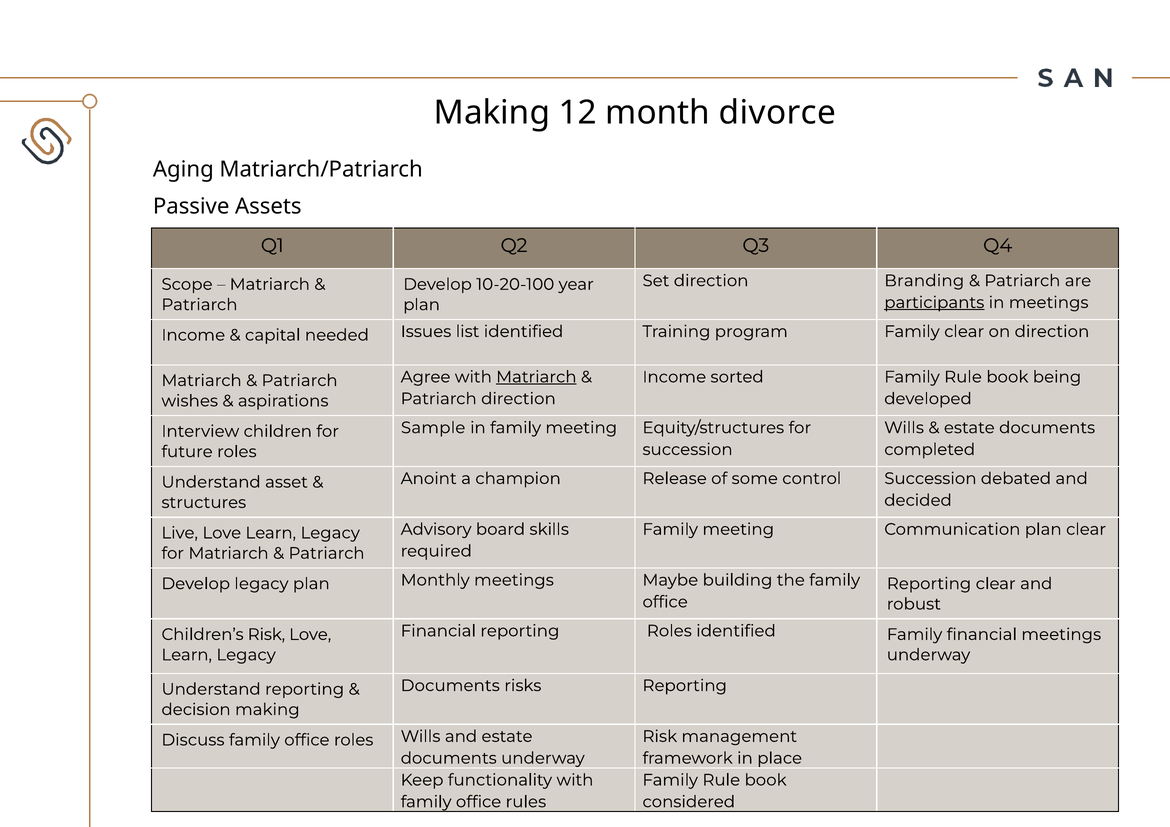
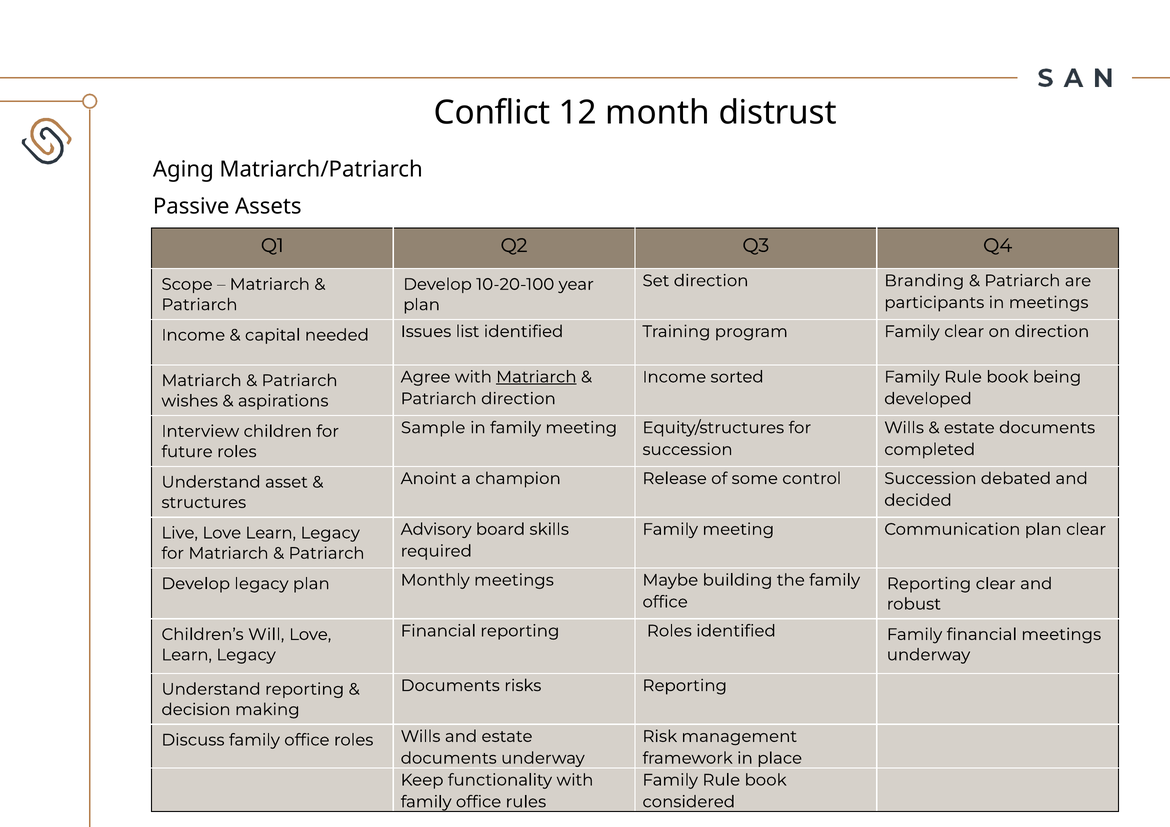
Making: Making -> Conflict (492, 113)
divorce: divorce -> distrust (778, 113)
participants underline: present -> none (934, 302)
Children’s Risk: Risk -> Will (266, 634)
